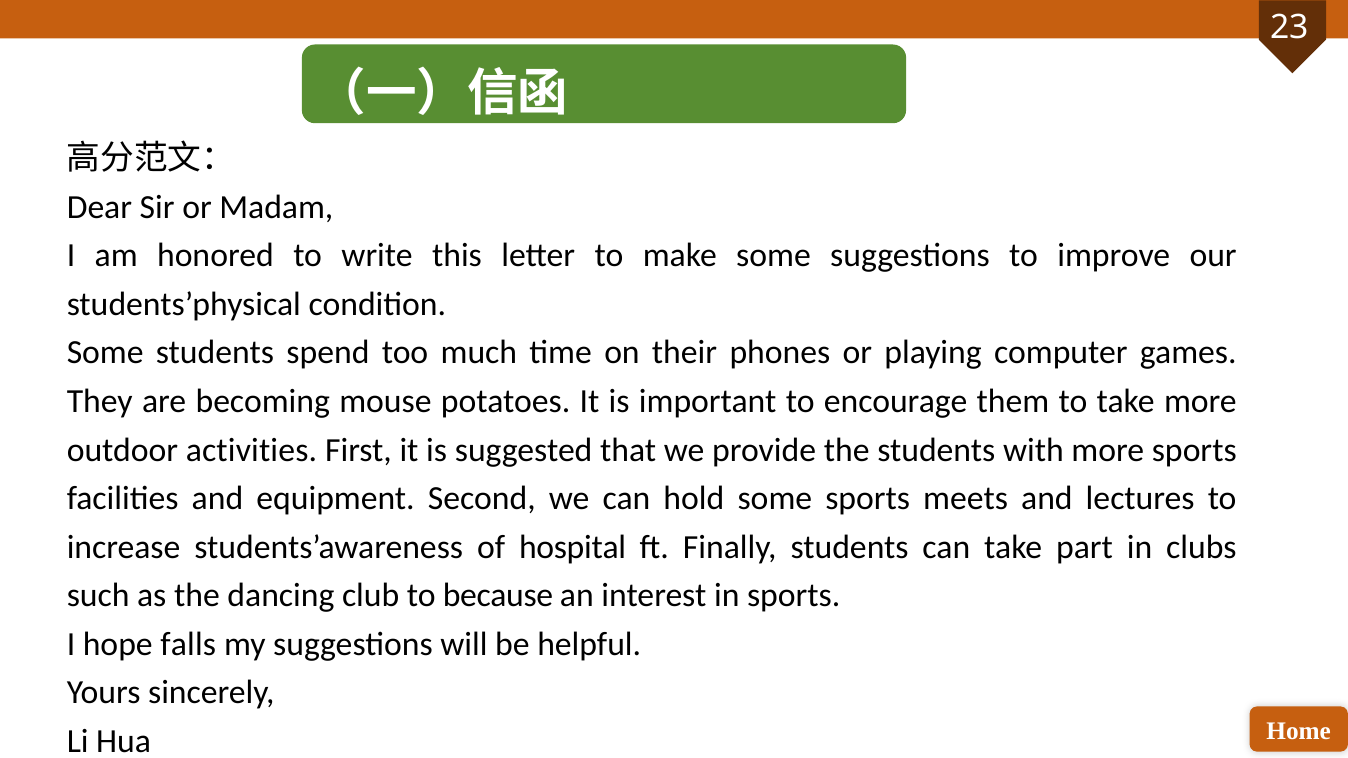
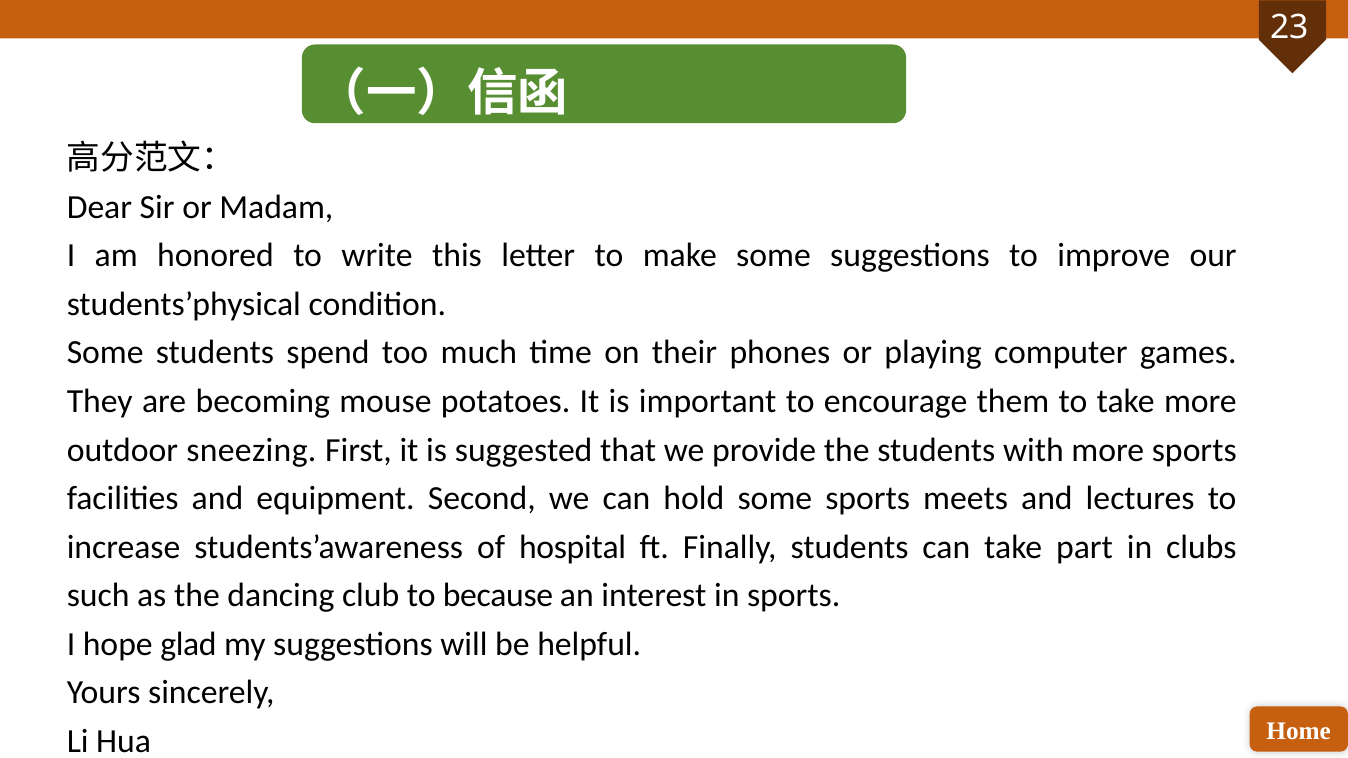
activities: activities -> sneezing (251, 450)
falls: falls -> glad (188, 644)
